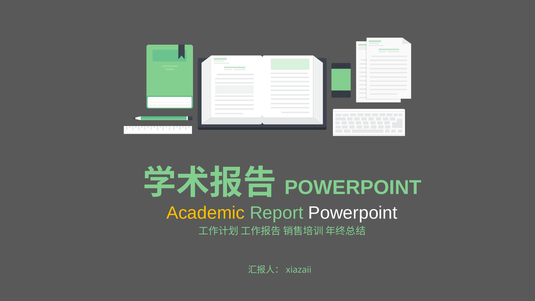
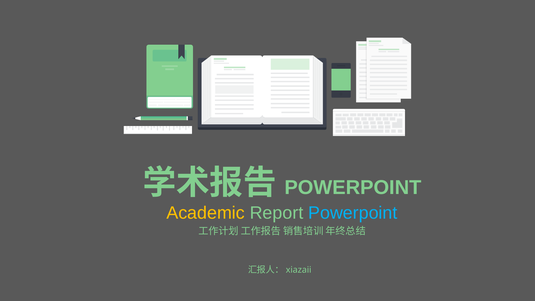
Powerpoint colour: white -> light blue (353, 213)
